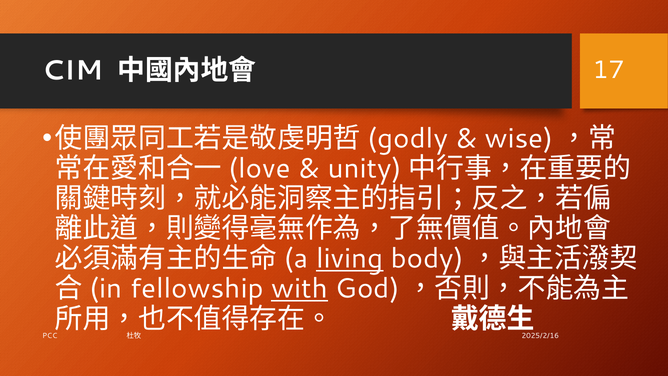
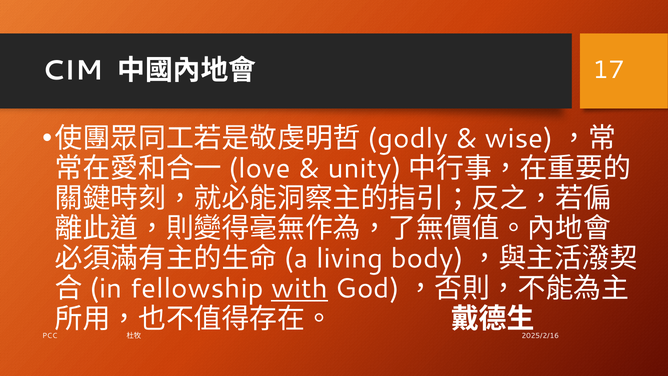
living underline: present -> none (350, 259)
